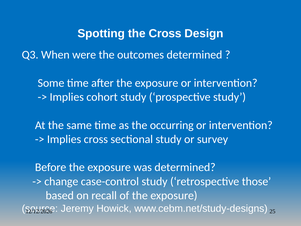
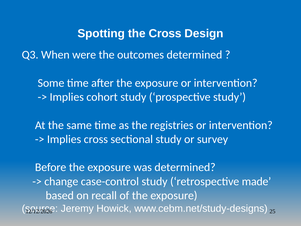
occurring: occurring -> registries (172, 125)
those: those -> made (256, 181)
